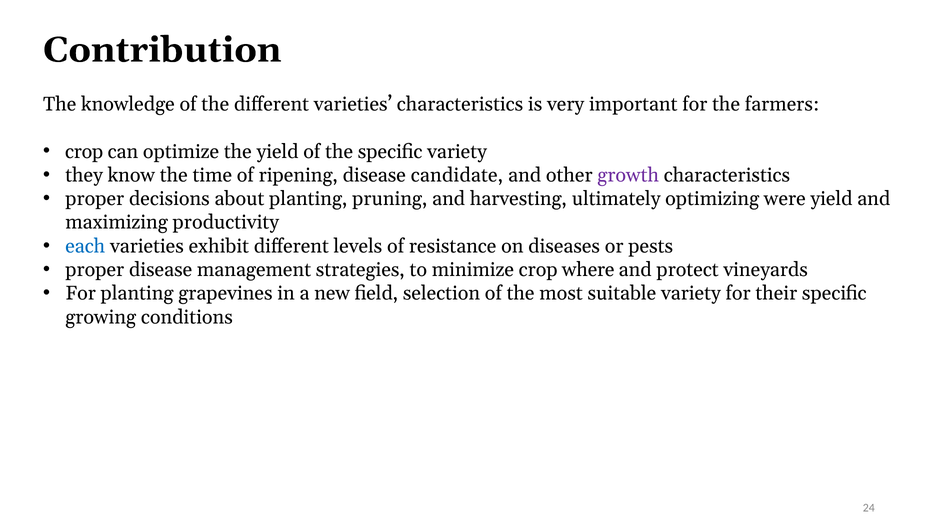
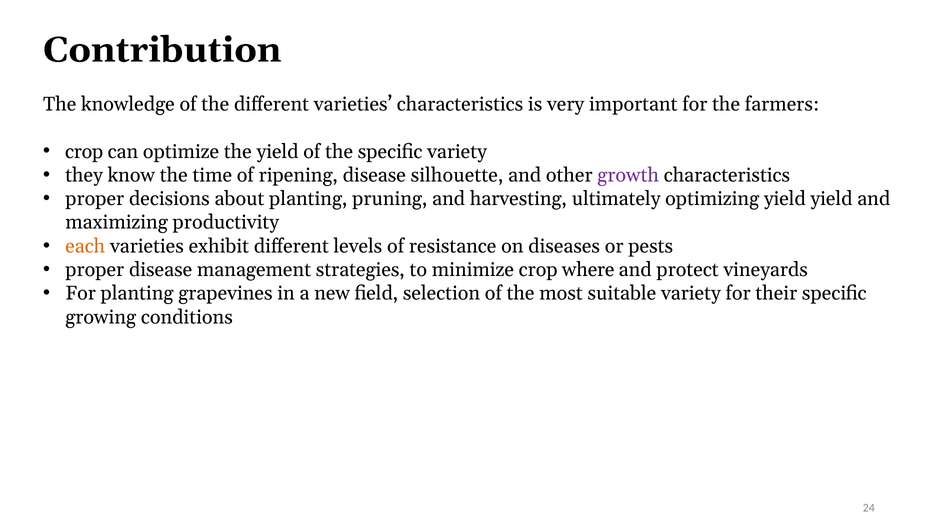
candidate: candidate -> silhouette (457, 175)
optimizing were: were -> yield (785, 199)
each colour: blue -> orange (85, 246)
